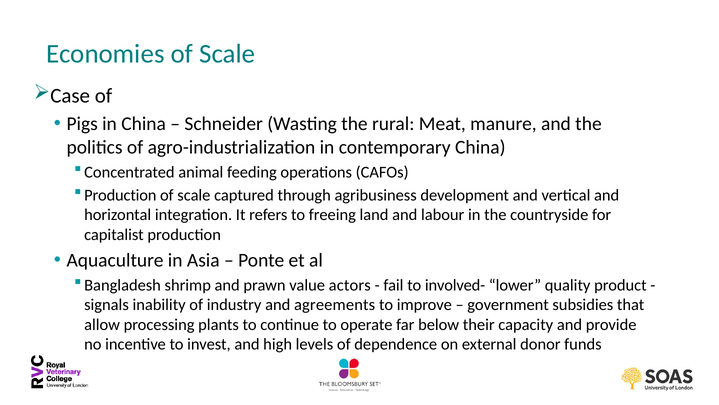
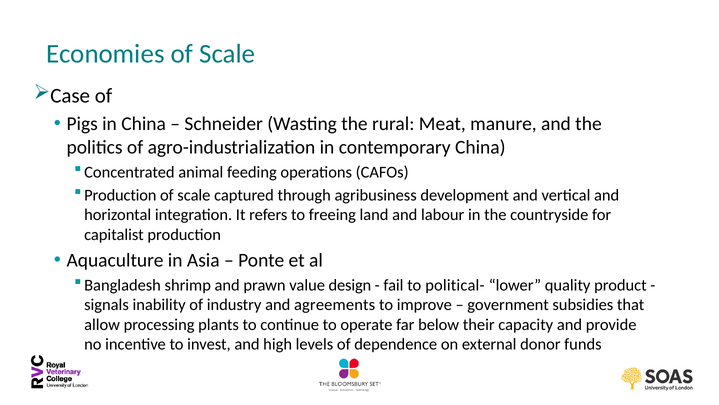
actors: actors -> design (350, 285)
involved-: involved- -> political- (455, 285)
